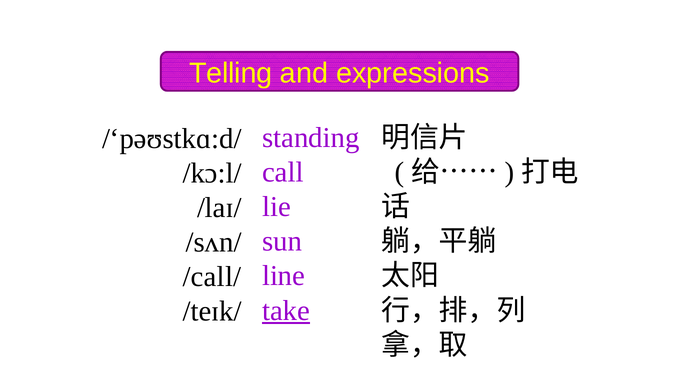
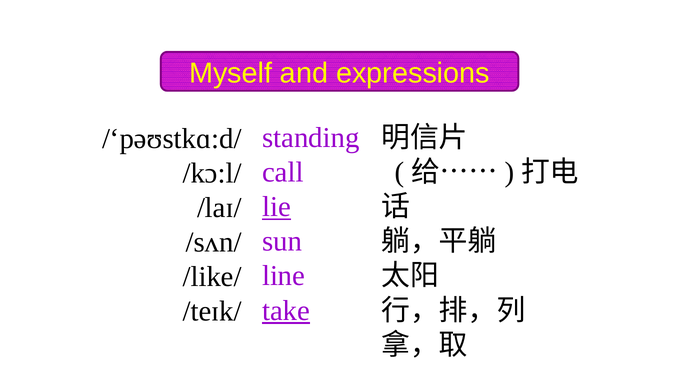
Telling: Telling -> Myself (231, 73)
lie underline: none -> present (276, 207)
/call/: /call/ -> /like/ (212, 277)
